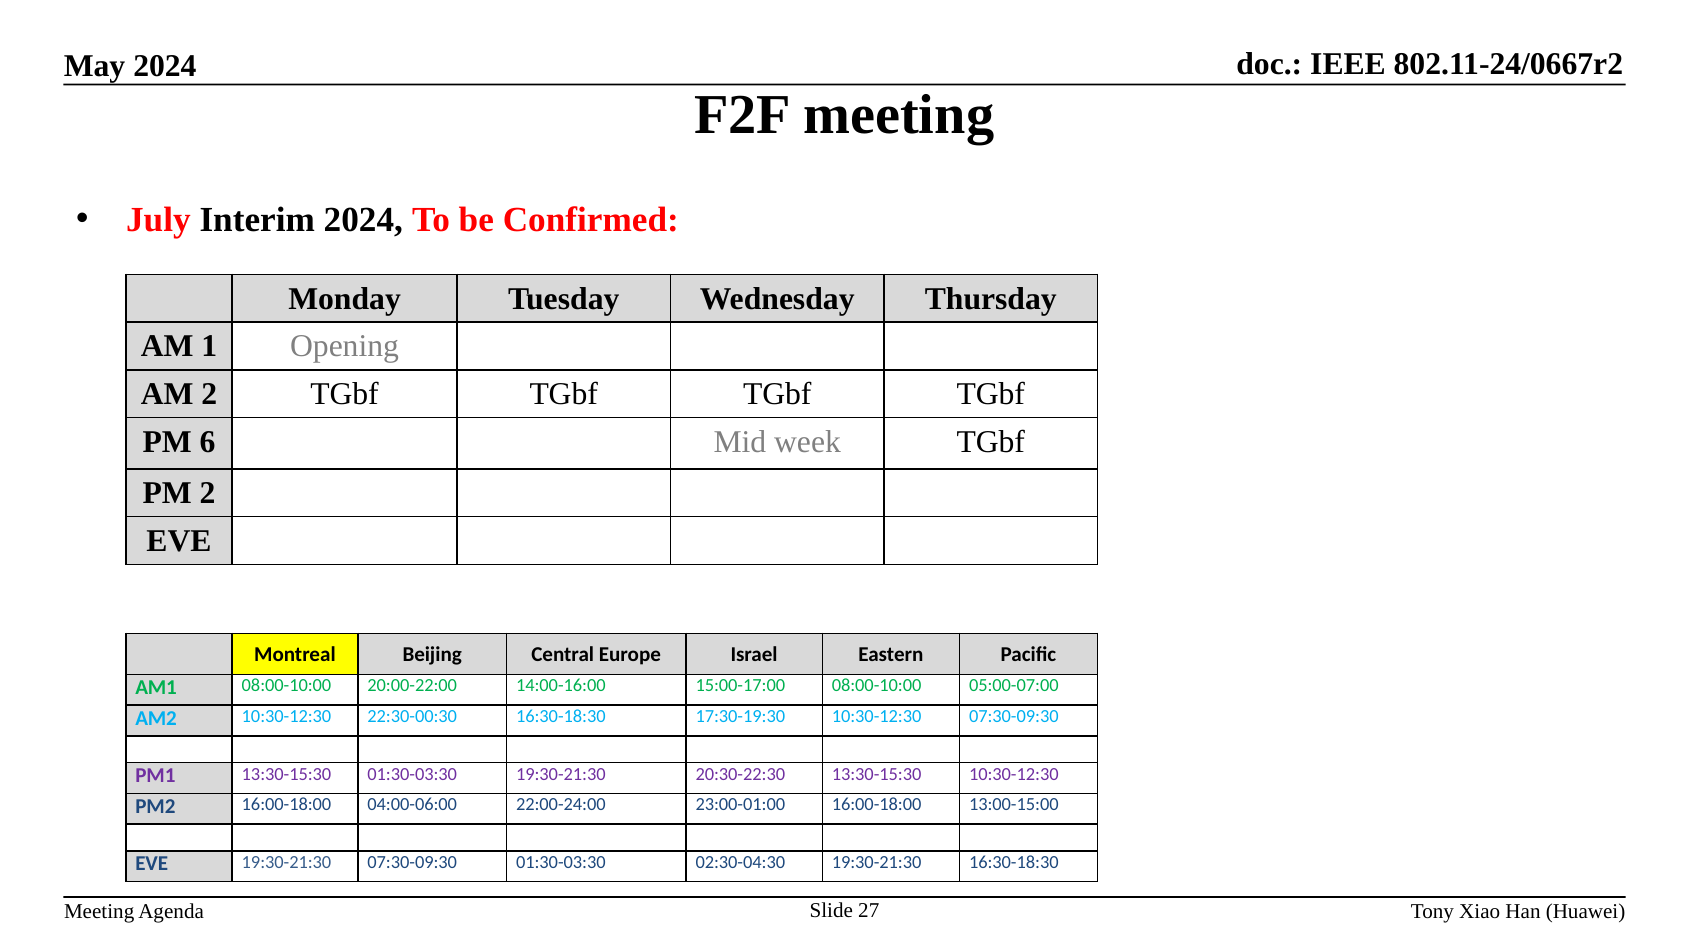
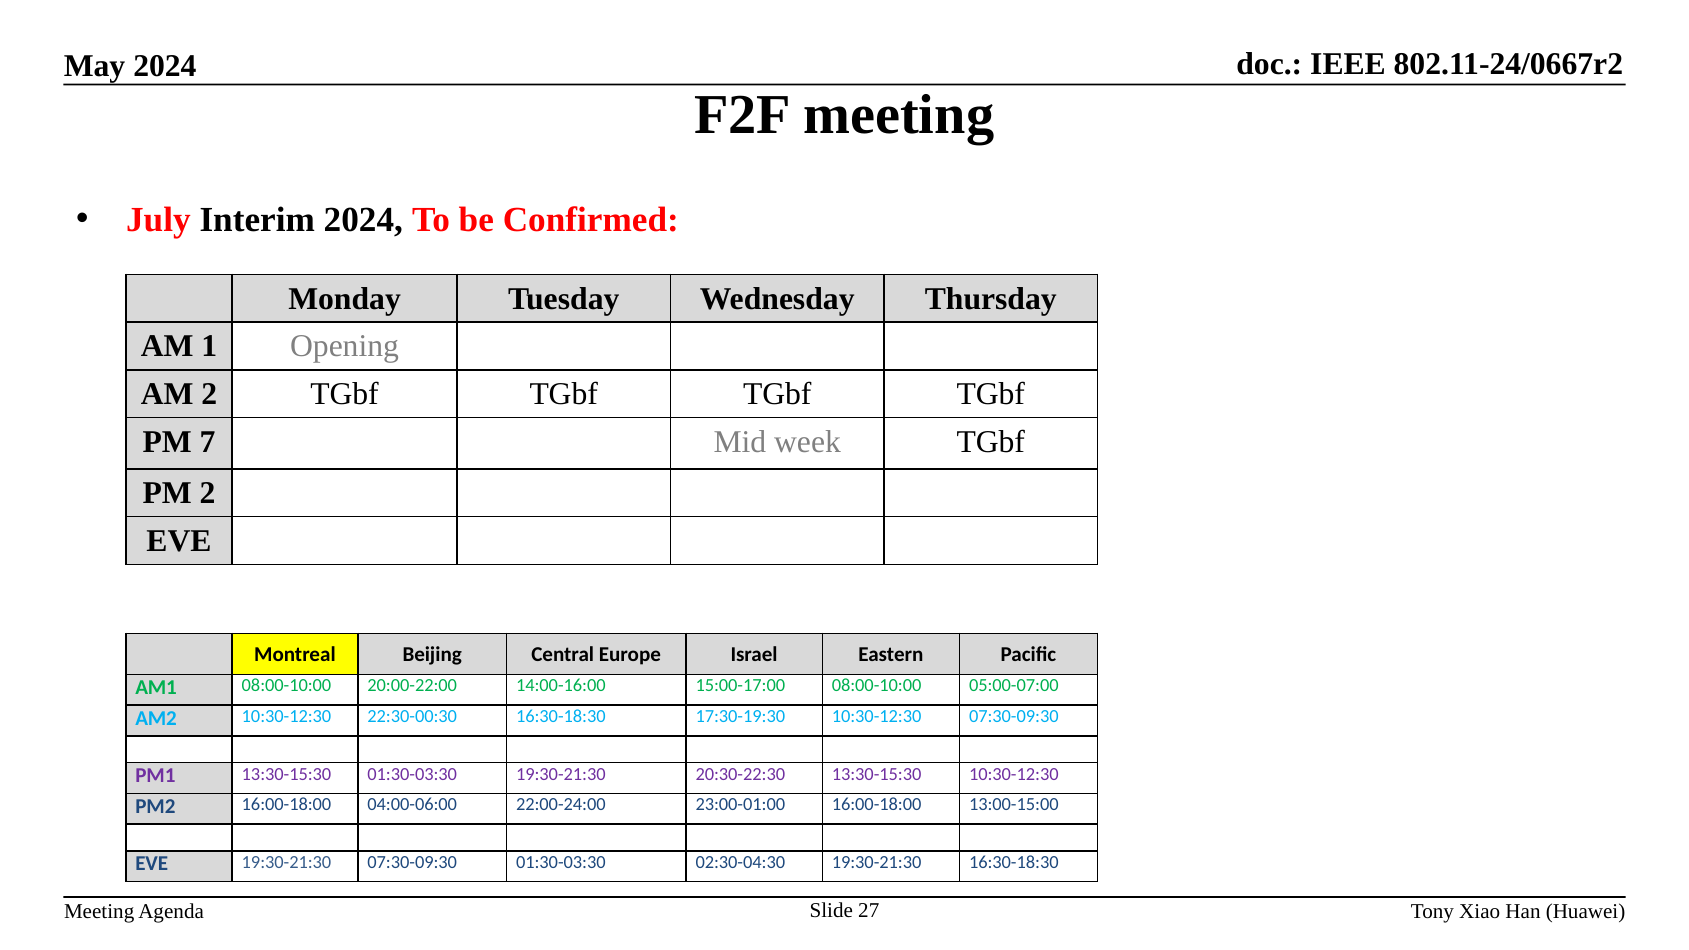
6: 6 -> 7 (207, 442)
